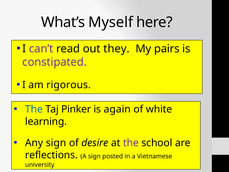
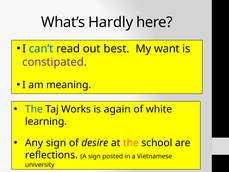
Myself: Myself -> Hardly (111, 22)
can’t colour: purple -> blue (41, 49)
they: they -> best (117, 49)
pairs: pairs -> want (167, 49)
rigorous: rigorous -> meaning (69, 85)
Pinker: Pinker -> Works (76, 109)
the colour: purple -> orange (131, 143)
